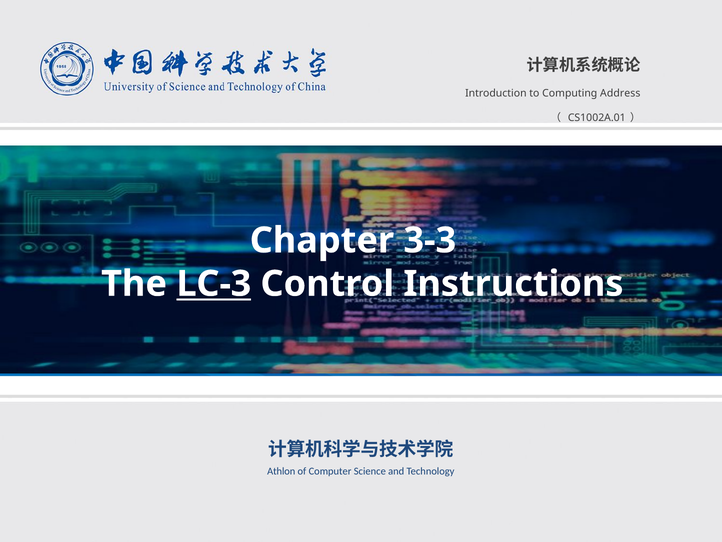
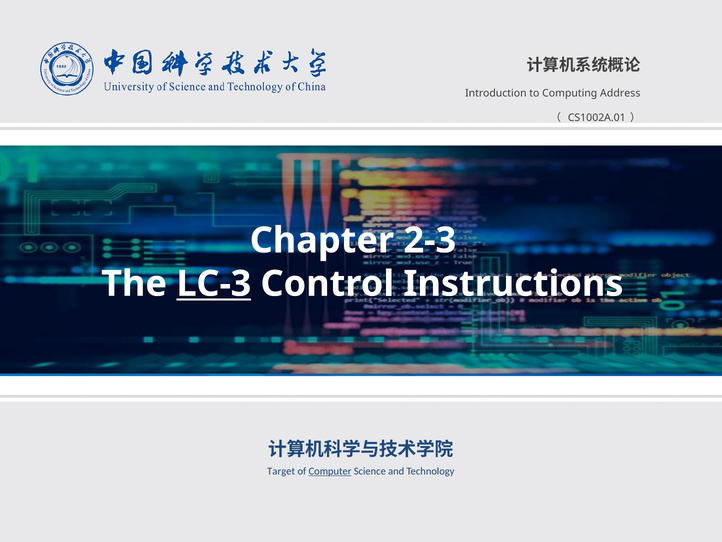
3-3: 3-3 -> 2-3 (430, 240)
Athlon: Athlon -> Target (281, 471)
Computer underline: none -> present (330, 471)
